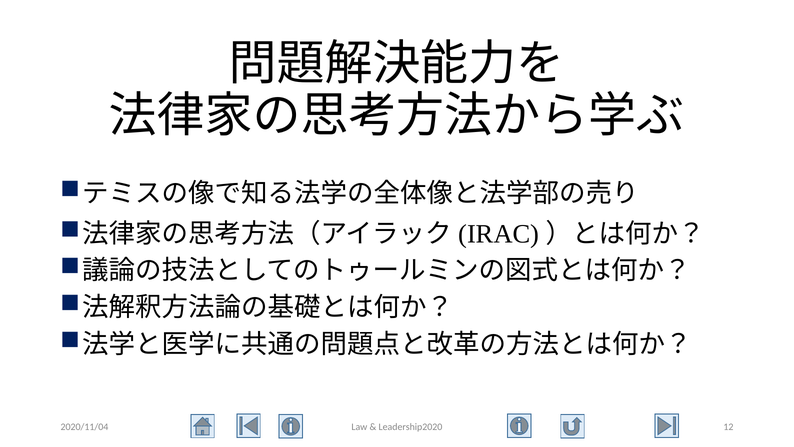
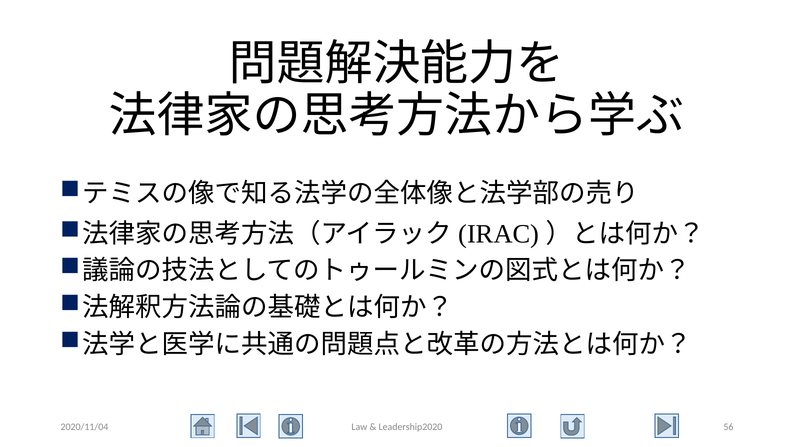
12: 12 -> 56 (728, 426)
